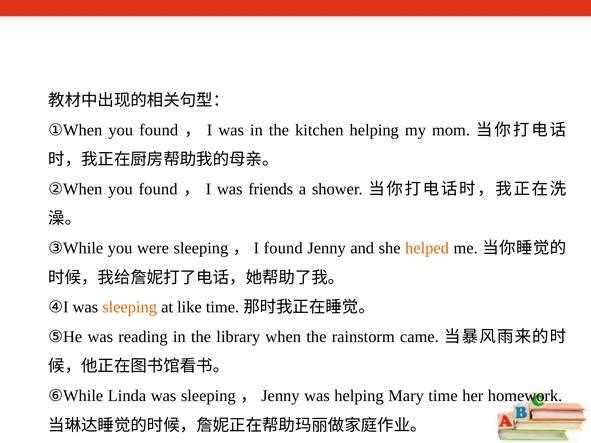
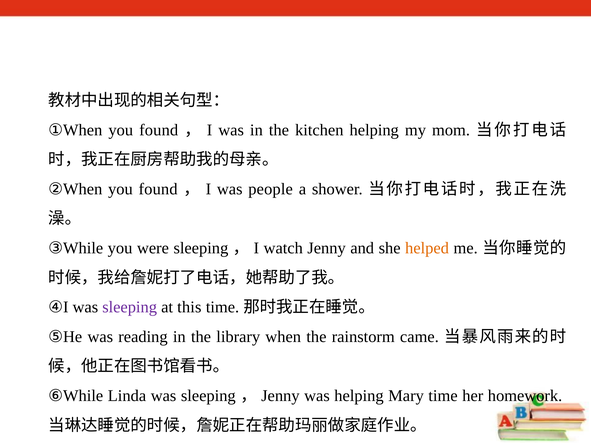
friends: friends -> people (271, 189)
found: found -> watch (283, 248)
sleeping colour: orange -> purple (130, 307)
like: like -> this (189, 307)
